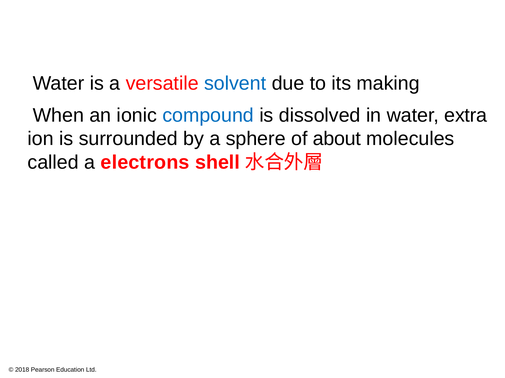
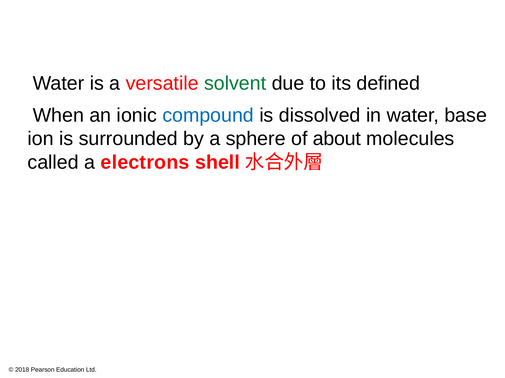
solvent colour: blue -> green (235, 83)
making: making -> defined (388, 83)
extra: extra -> base (466, 115)
